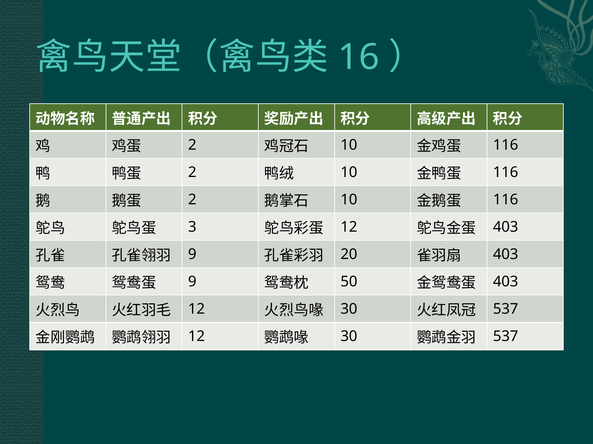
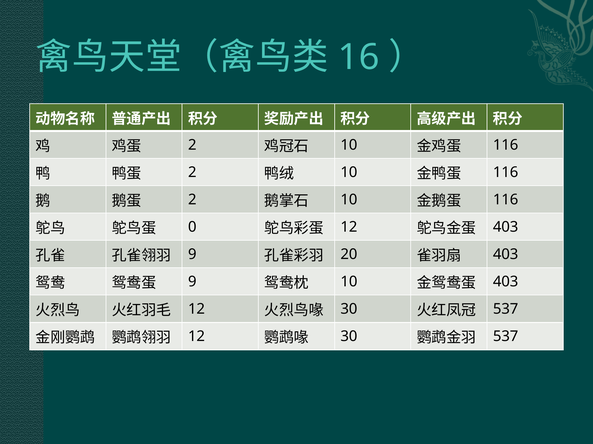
3: 3 -> 0 (192, 227)
50: 50 -> 10 (349, 282)
